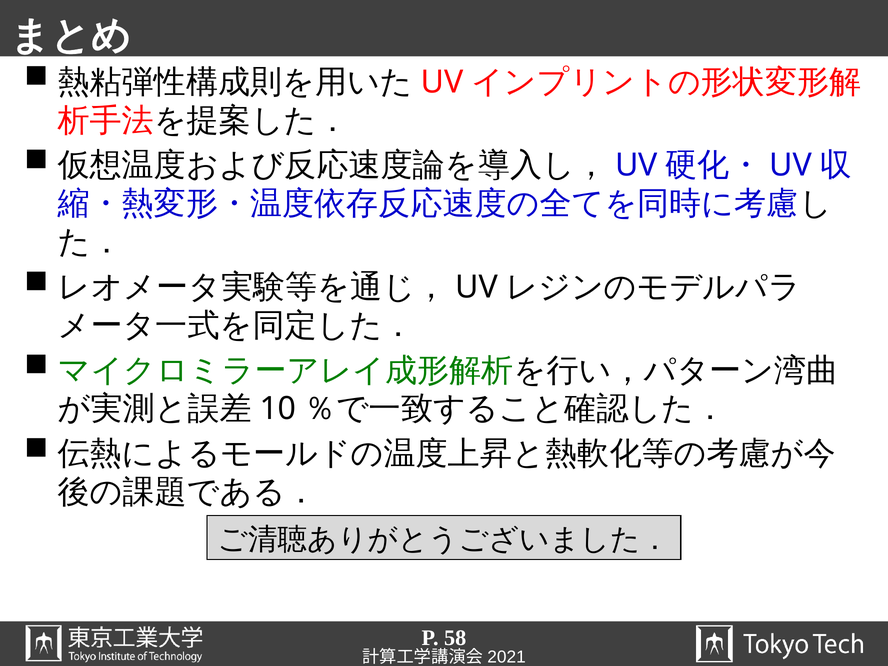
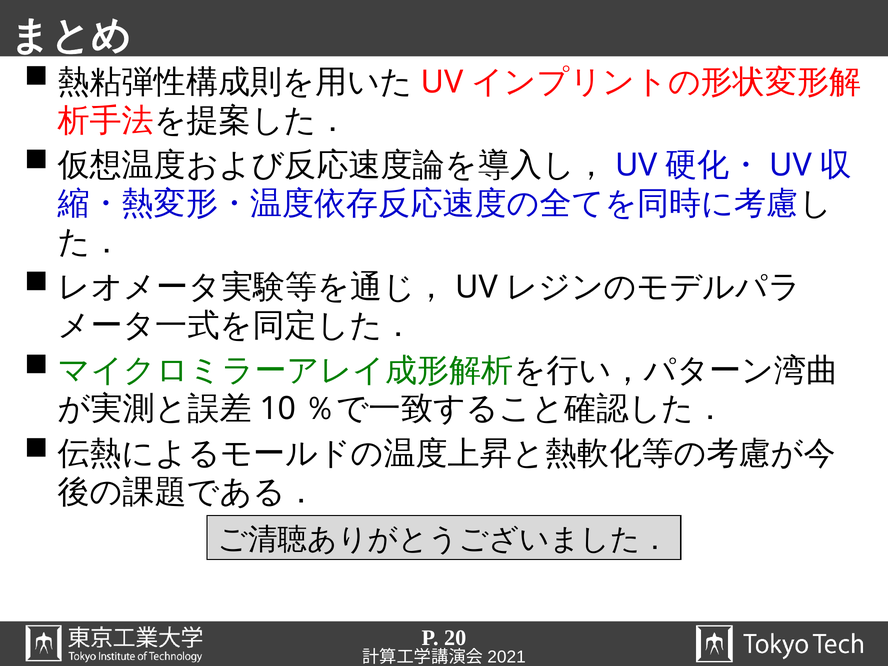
58: 58 -> 20 (455, 638)
